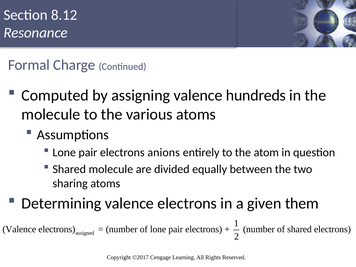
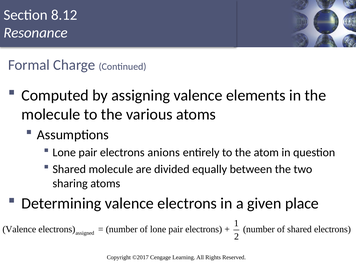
hundreds: hundreds -> elements (256, 95)
them: them -> place (302, 203)
